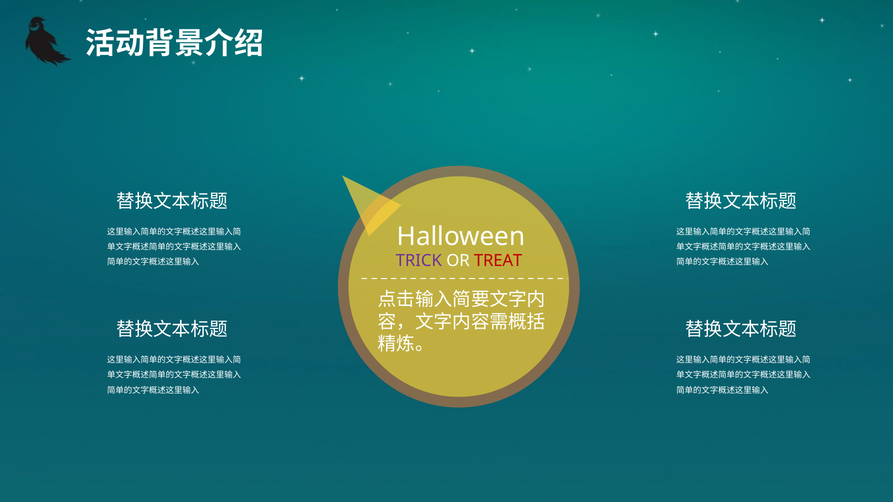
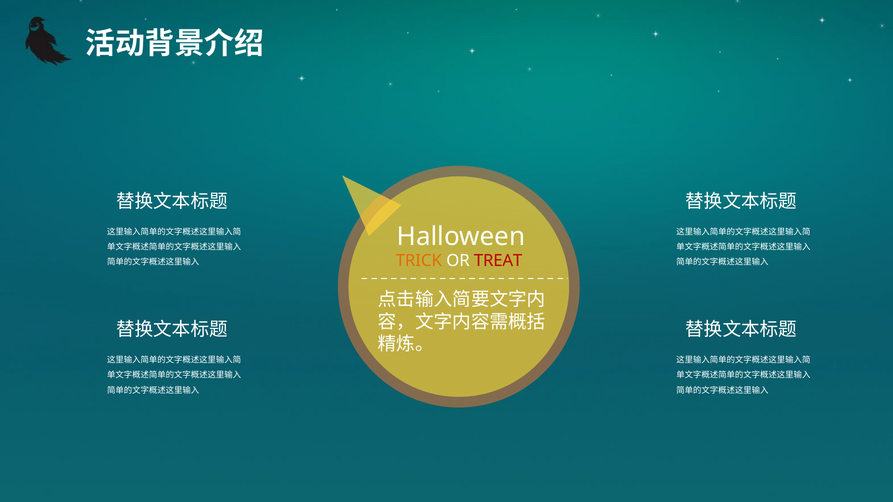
TRICK colour: purple -> orange (419, 261)
